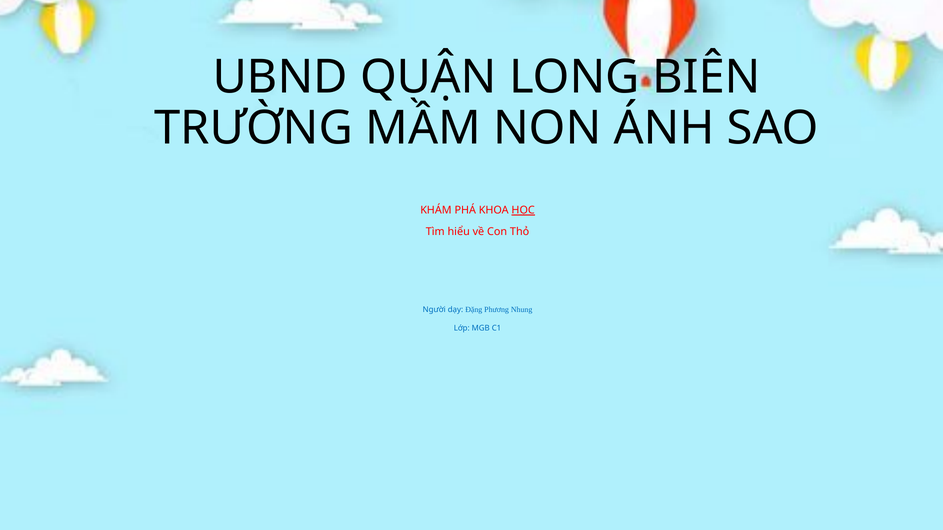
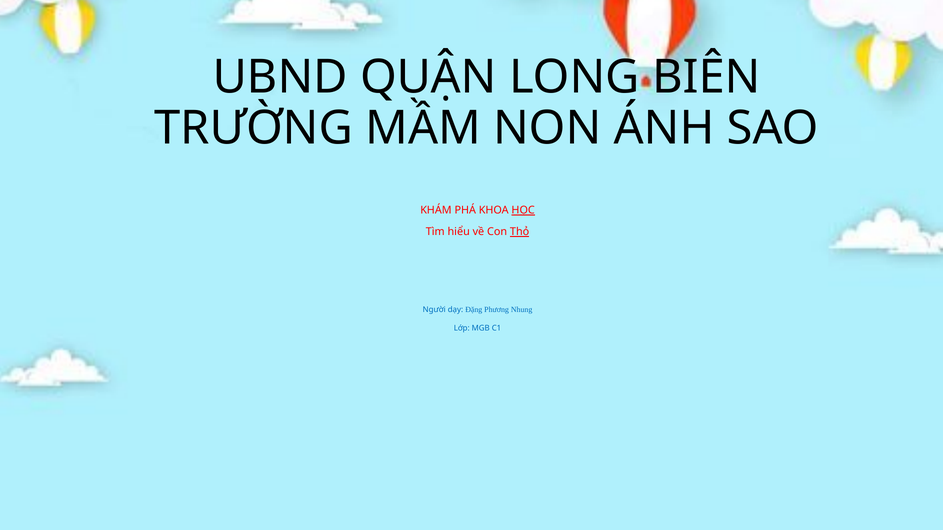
Thỏ underline: none -> present (520, 232)
